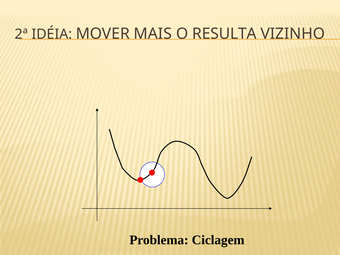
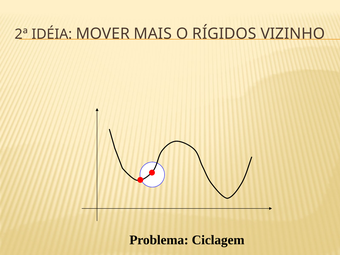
RESULTA: RESULTA -> RÍGIDOS (224, 34)
